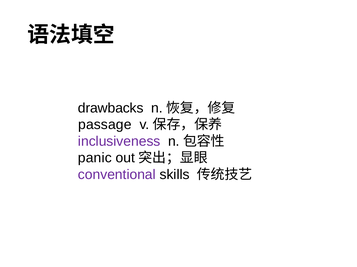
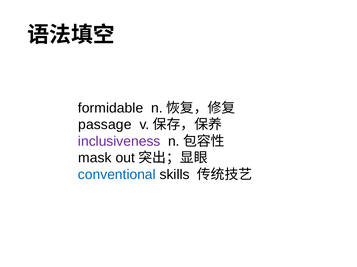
drawbacks: drawbacks -> formidable (111, 108)
panic: panic -> mask (95, 158)
conventional colour: purple -> blue (117, 175)
